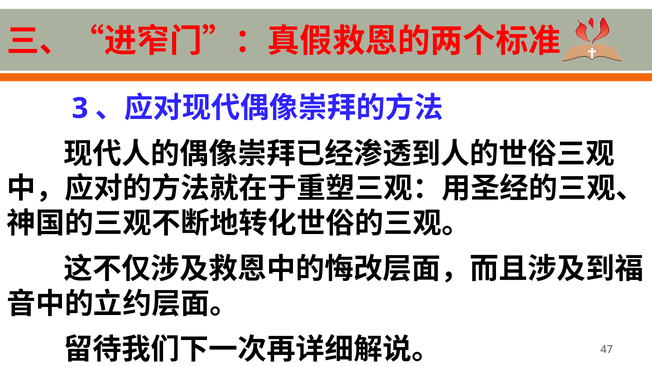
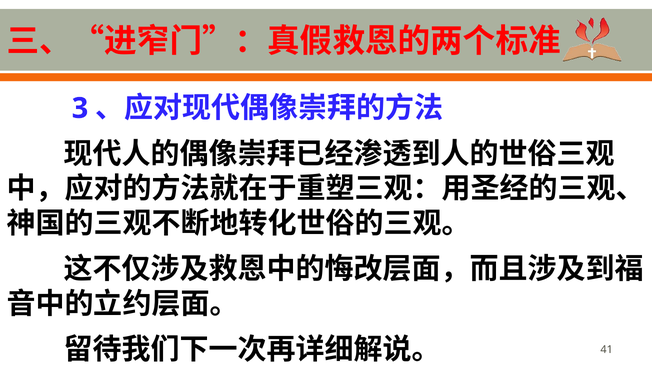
47: 47 -> 41 (607, 350)
